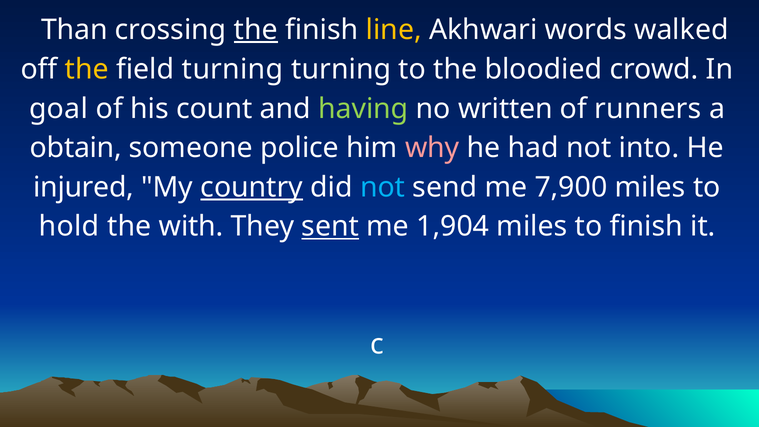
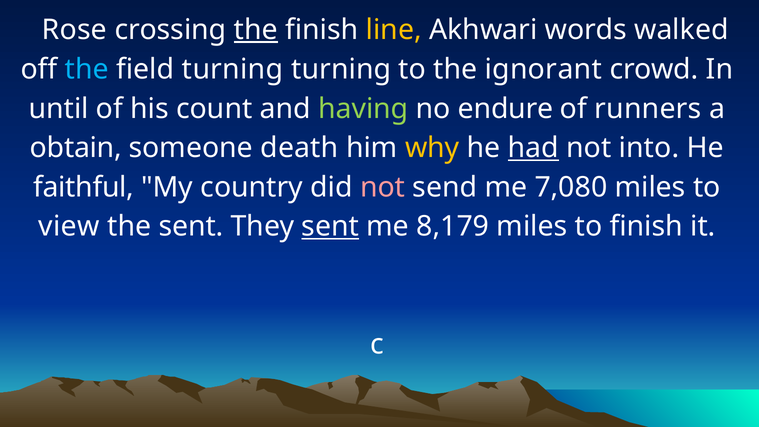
Than: Than -> Rose (74, 30)
the colour: yellow -> light blue (87, 69)
bloodied: bloodied -> ignorant (543, 69)
goal: goal -> until (59, 109)
written: written -> endure (505, 109)
police: police -> death (299, 148)
why colour: pink -> yellow (432, 148)
had underline: none -> present (533, 148)
injured: injured -> faithful (84, 187)
country underline: present -> none (252, 187)
not colour: light blue -> pink (383, 187)
7,900: 7,900 -> 7,080 (571, 187)
hold: hold -> view (69, 227)
the with: with -> sent (191, 227)
1,904: 1,904 -> 8,179 (453, 227)
